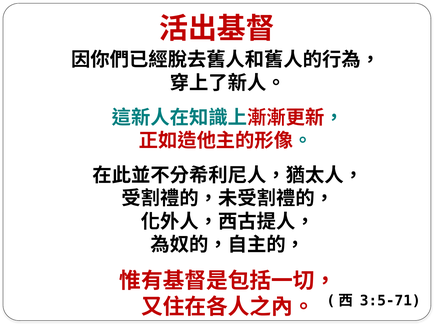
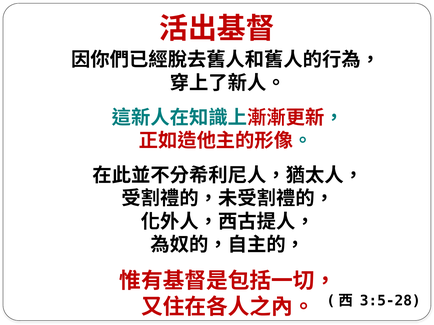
3:5-71: 3:5-71 -> 3:5-28 (390, 301)
